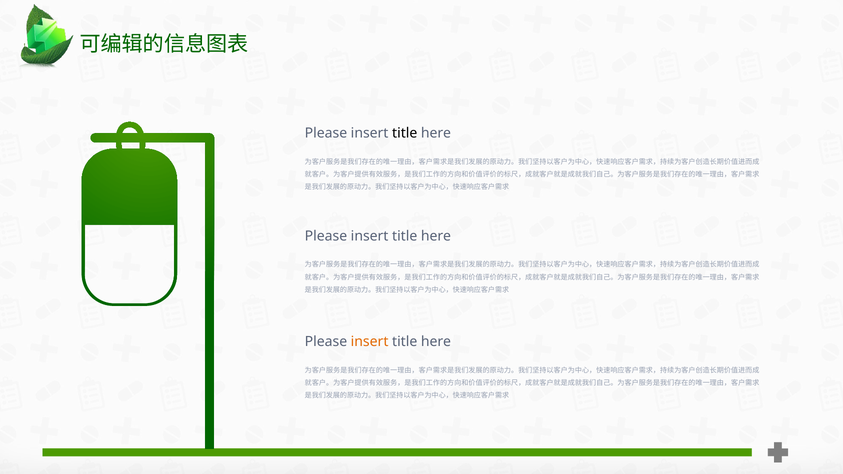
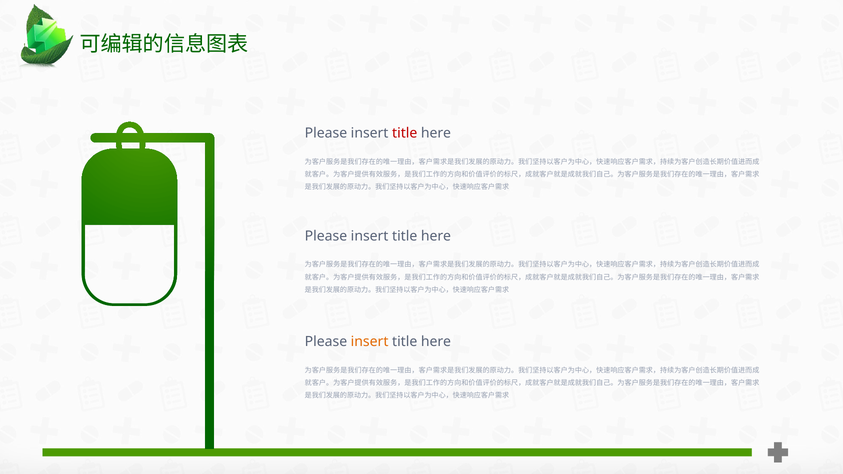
title colour: black -> red (405, 133)
